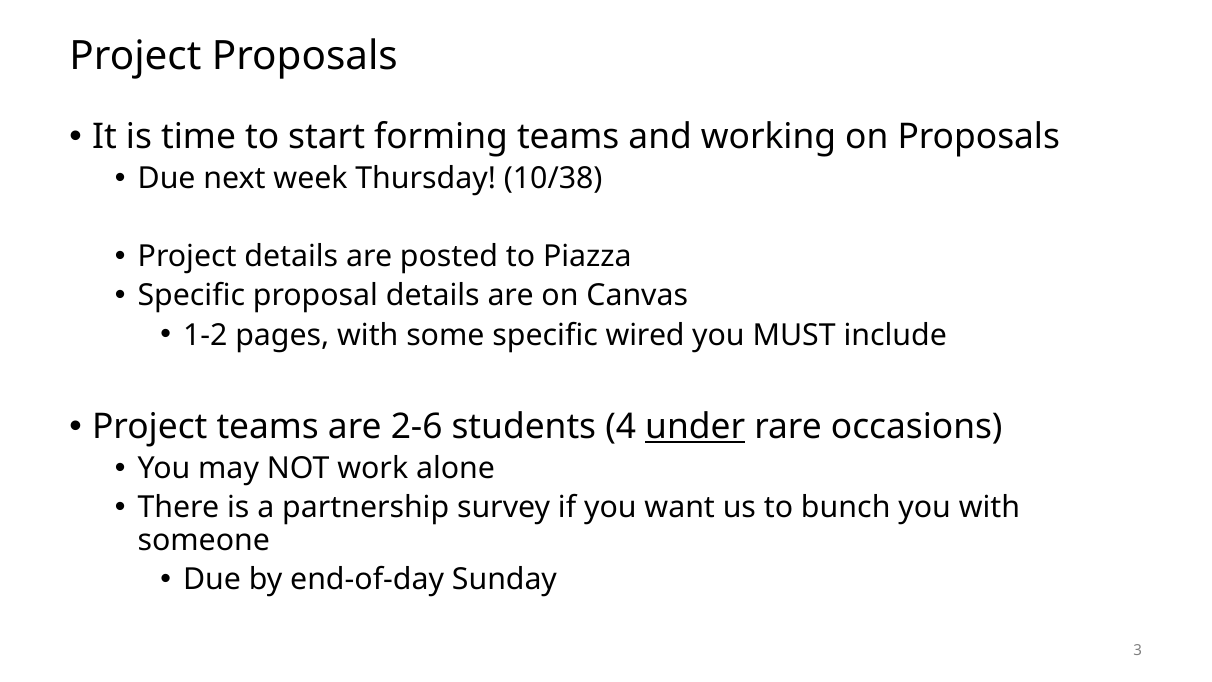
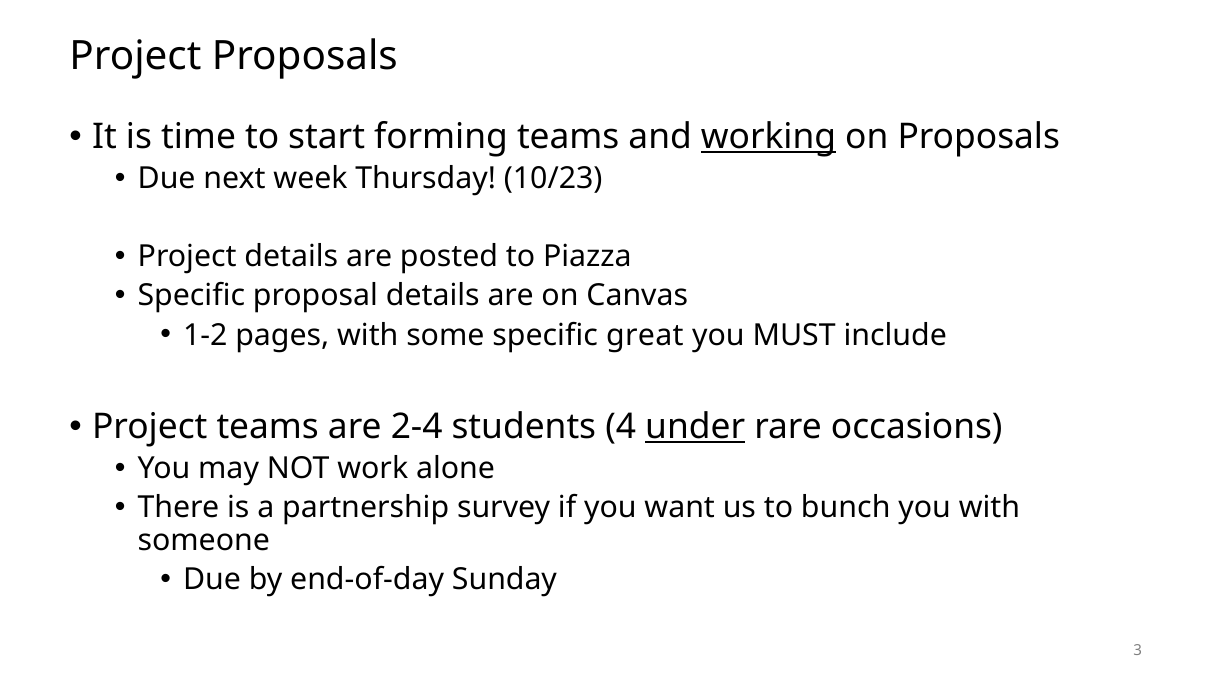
working underline: none -> present (769, 137)
10/38: 10/38 -> 10/23 (553, 179)
wired: wired -> great (645, 335)
2-6: 2-6 -> 2-4 (417, 427)
